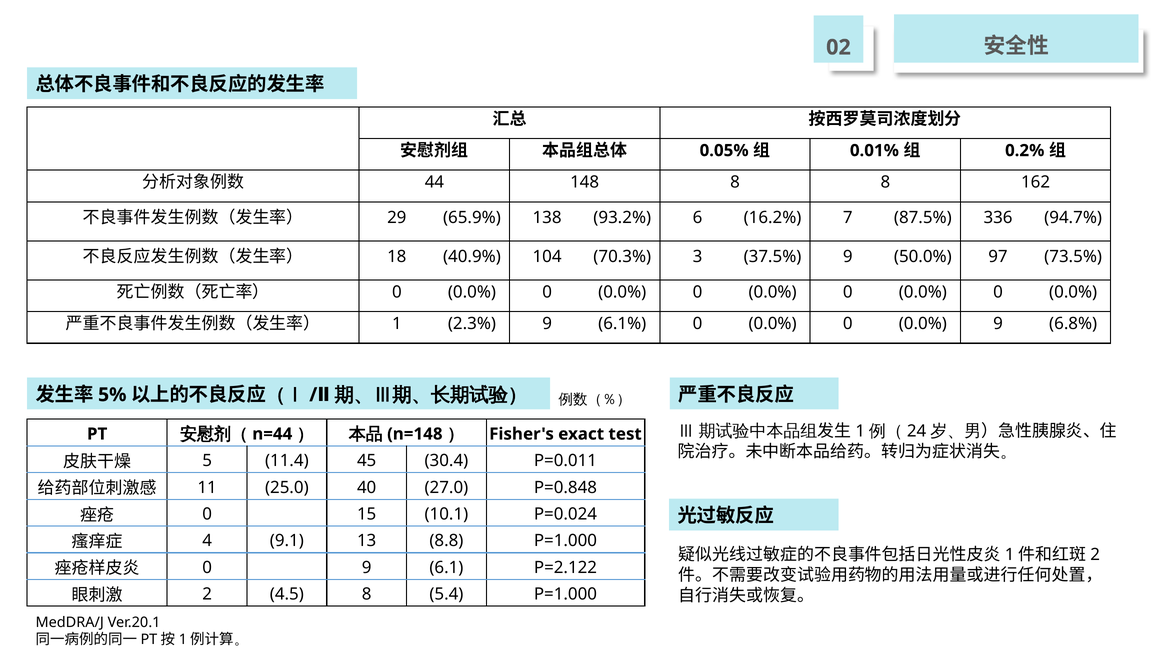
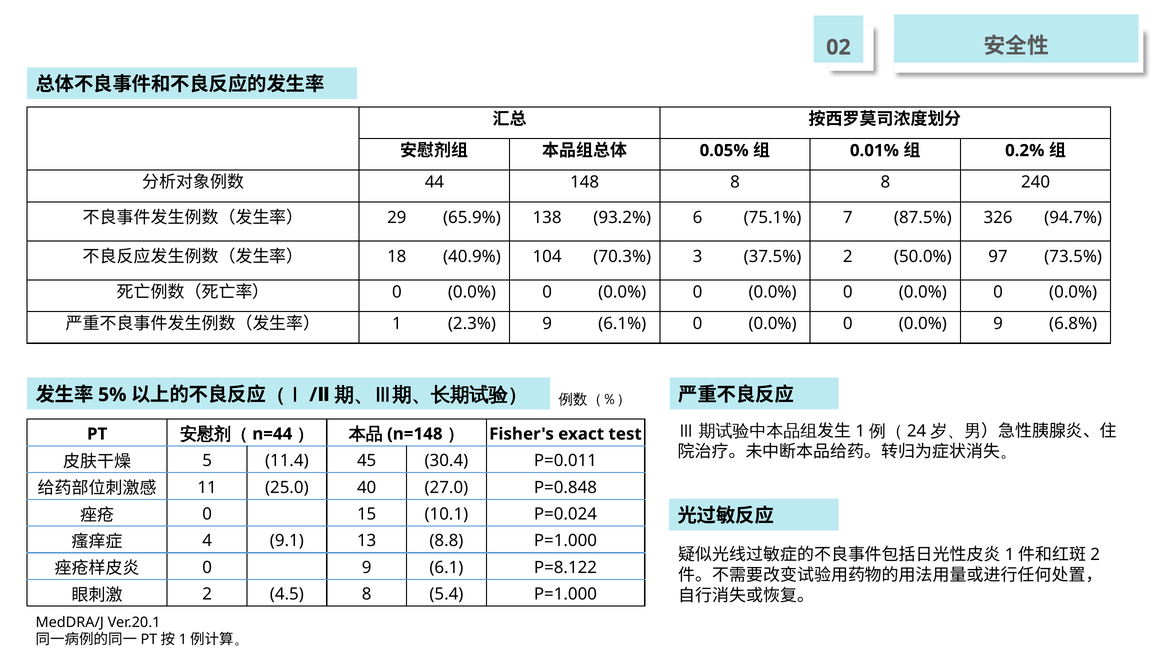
162: 162 -> 240 (1036, 182)
16.2%: 16.2% -> 75.1% (773, 217)
336: 336 -> 326 (998, 217)
37.5% 9: 9 -> 2 (848, 256)
P=2.122: P=2.122 -> P=8.122 (565, 567)
